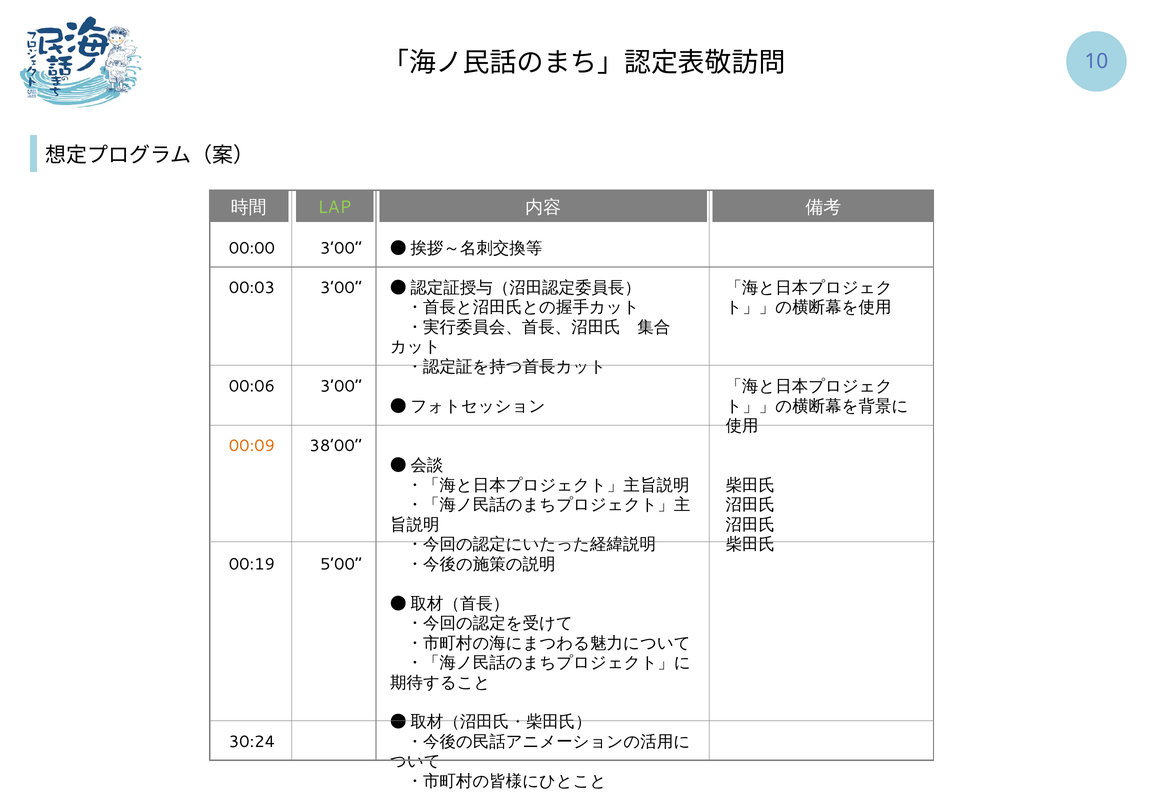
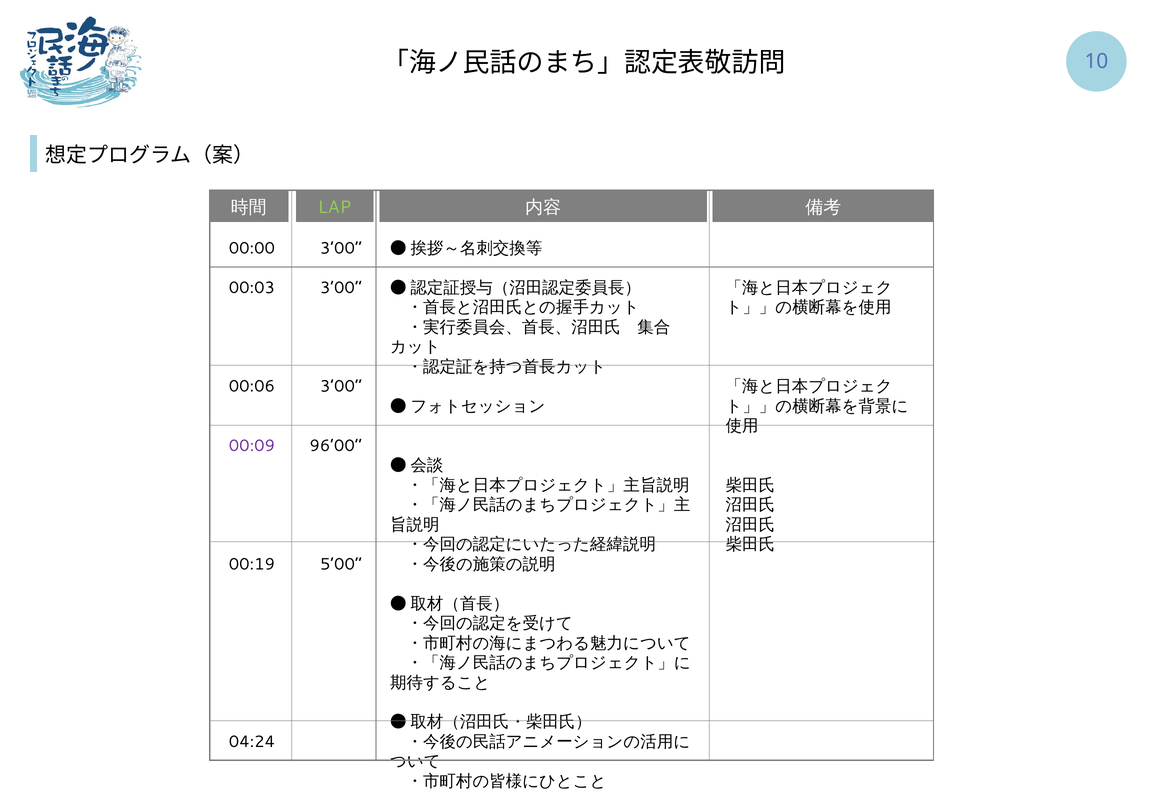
00:09 colour: orange -> purple (252, 445)
38’00: 38’00 -> 96’00 (336, 445)
30:24: 30:24 -> 04:24 (252, 741)
